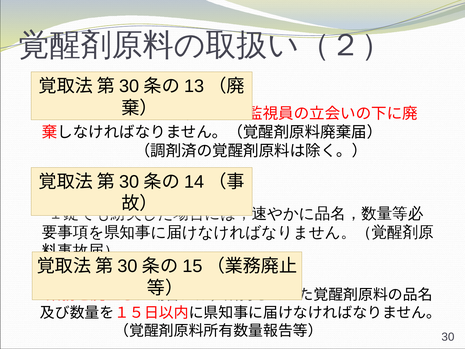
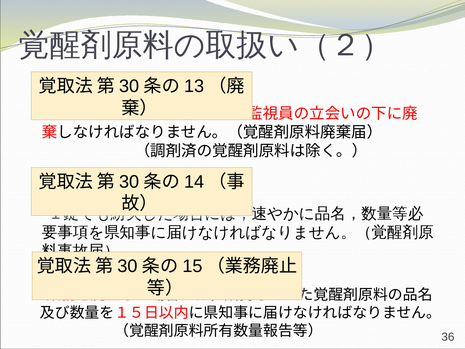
30: 30 -> 36 (448, 337)
